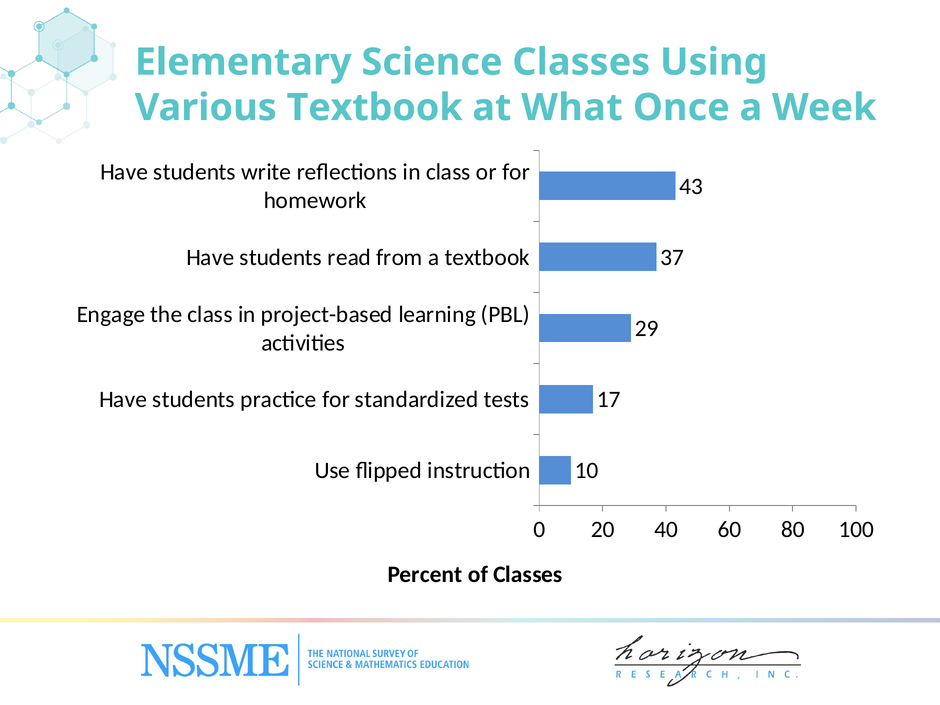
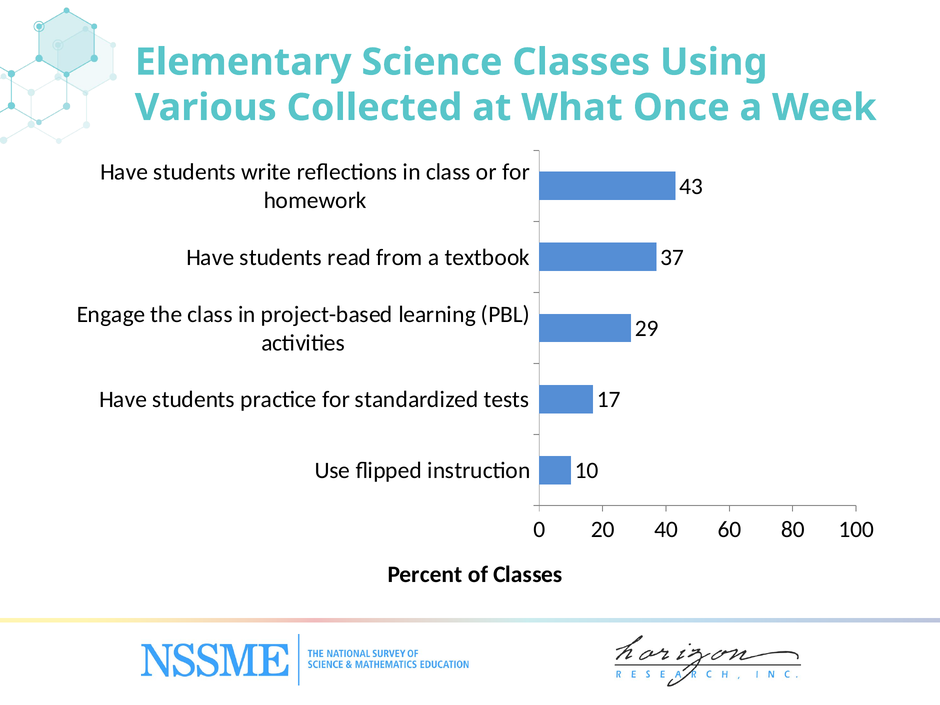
Various Textbook: Textbook -> Collected (375, 108)
